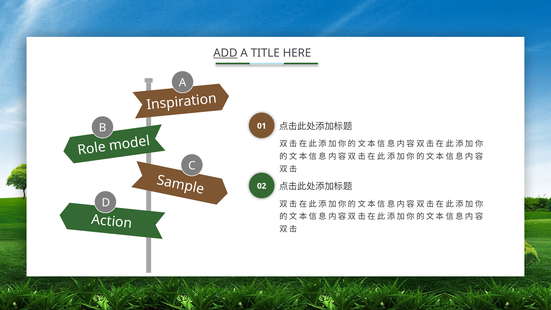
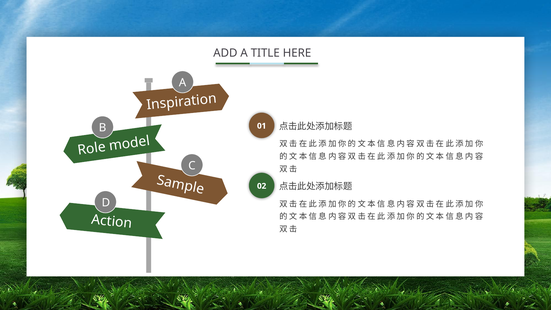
ADD underline: present -> none (225, 53)
